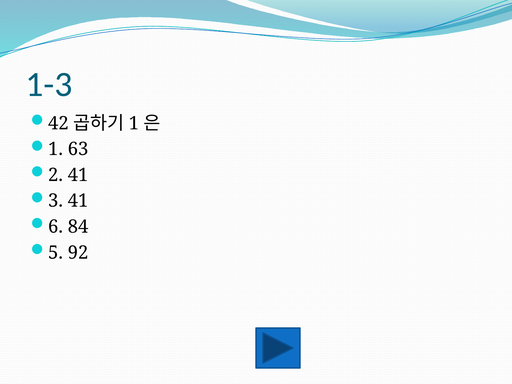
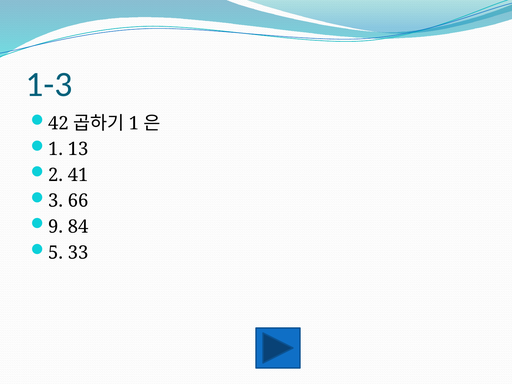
63: 63 -> 13 (78, 149)
3 41: 41 -> 66 (78, 201)
6: 6 -> 9 (56, 227)
92: 92 -> 33 (78, 253)
